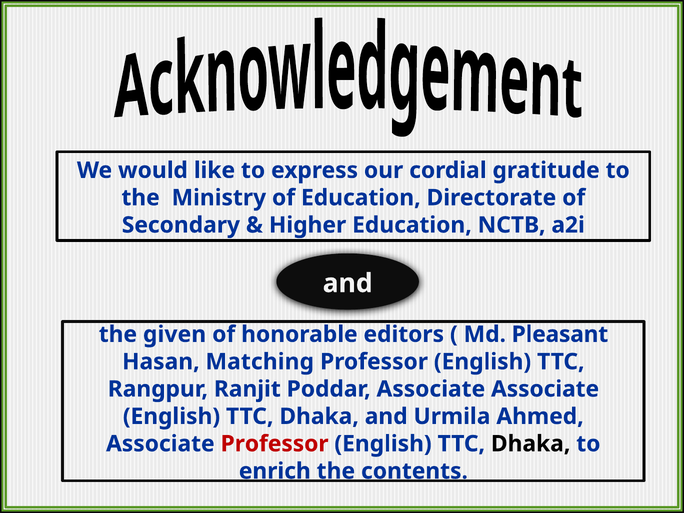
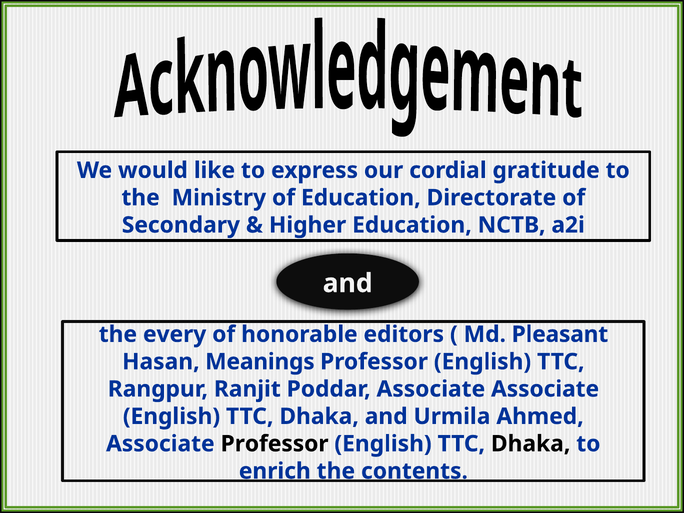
given: given -> every (175, 334)
Matching: Matching -> Meanings (260, 362)
Professor colour: red -> black (275, 444)
